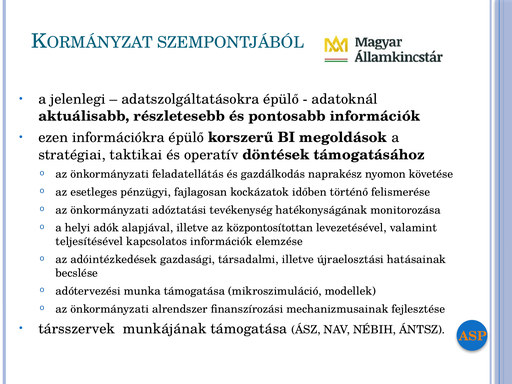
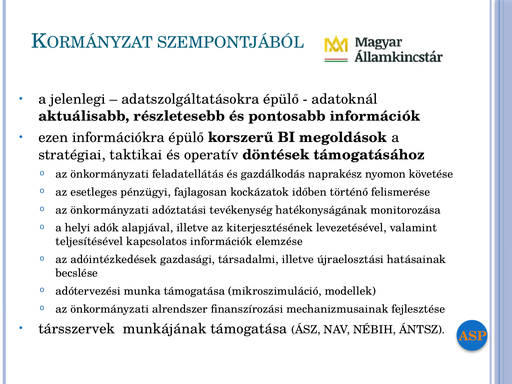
központosítottan: központosítottan -> kiterjesztésének (270, 228)
